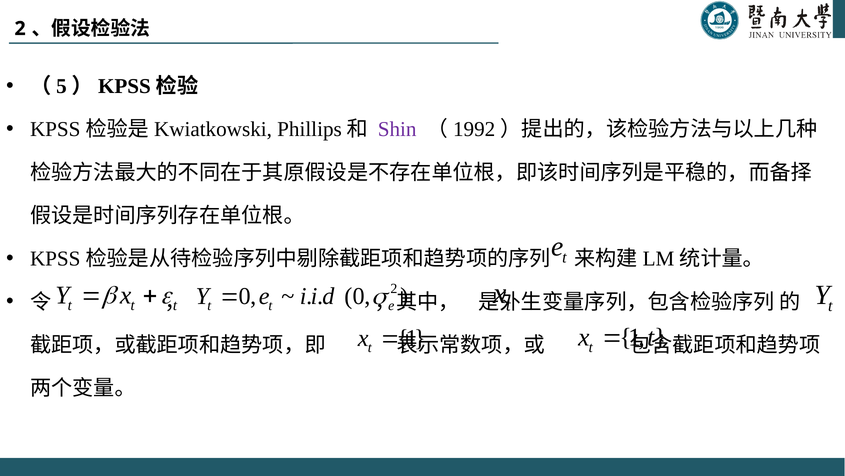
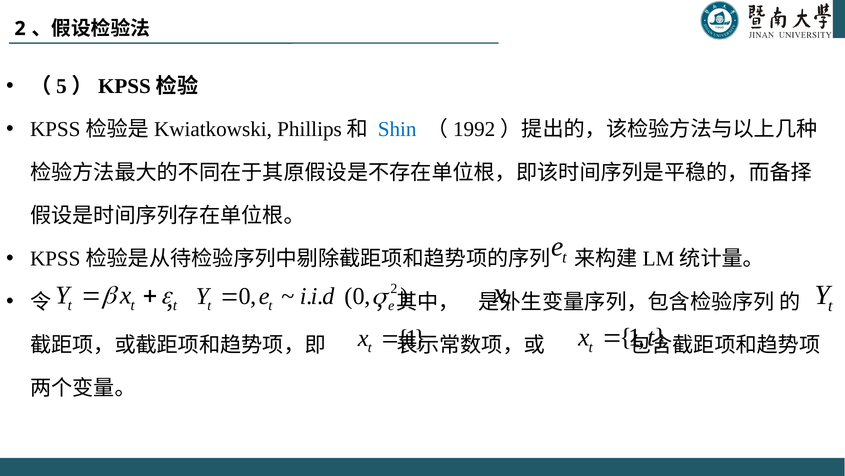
Shin colour: purple -> blue (397, 129)
